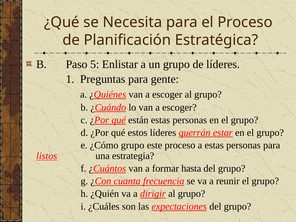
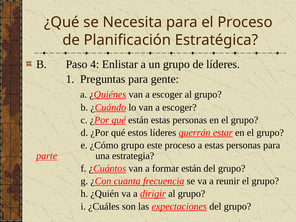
5: 5 -> 4 (95, 64)
listos: listos -> parte (47, 156)
formar hasta: hasta -> están (191, 168)
